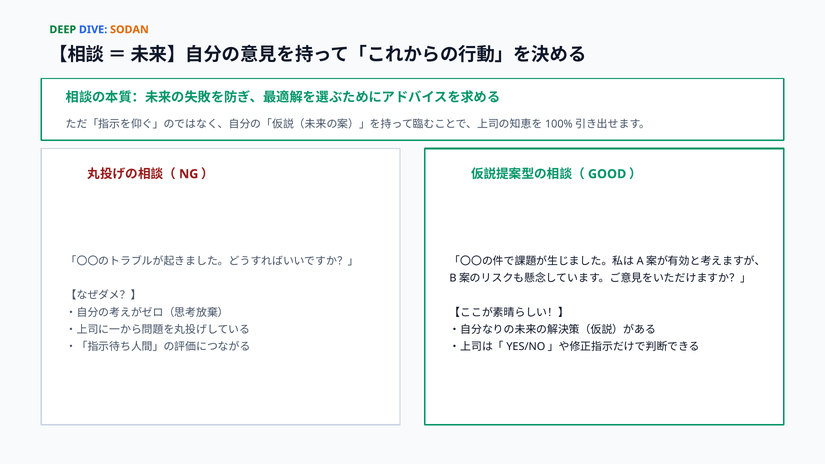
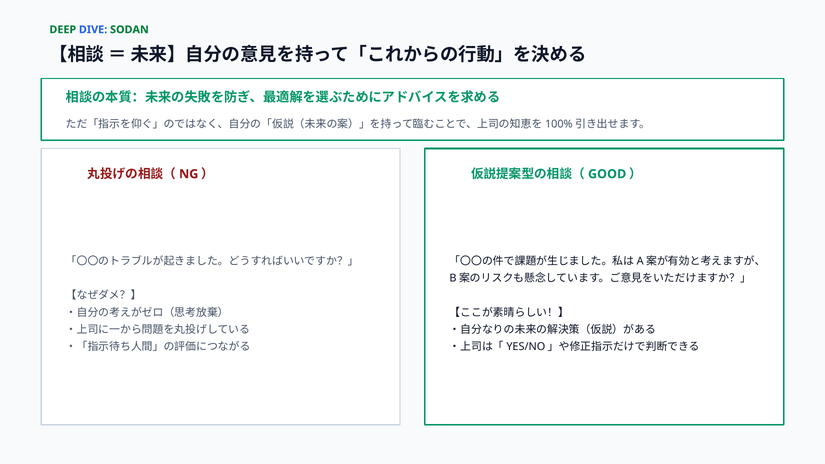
SODAN colour: orange -> green (129, 30)
